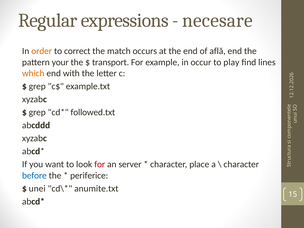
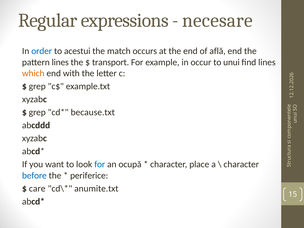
order colour: orange -> blue (42, 51)
correct: correct -> acestui (77, 51)
pattern your: your -> lines (60, 62)
play: play -> unui (231, 62)
followed.txt: followed.txt -> because.txt (93, 112)
for colour: red -> blue (100, 164)
server: server -> ocupă (130, 164)
unei: unei -> care (37, 189)
